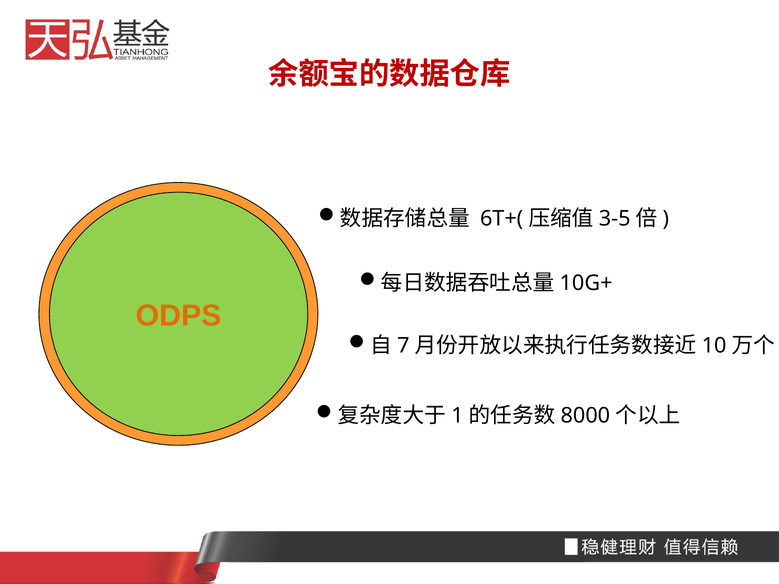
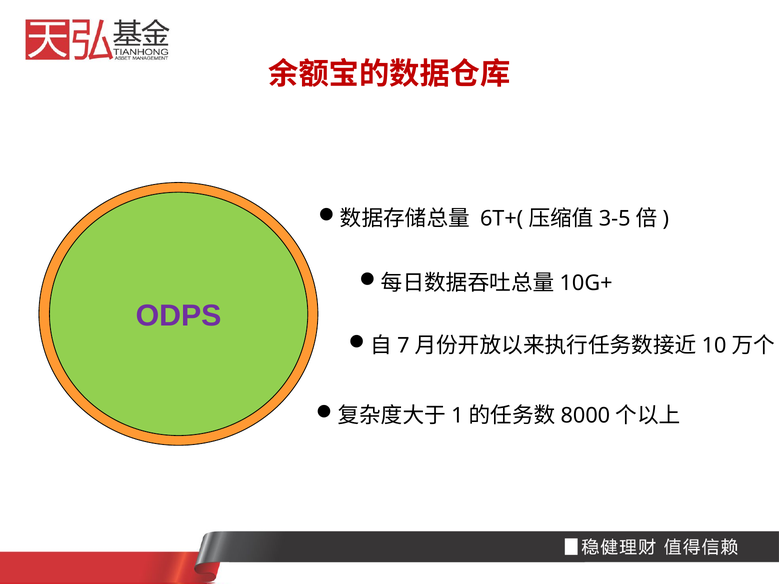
ODPS colour: orange -> purple (179, 316)
